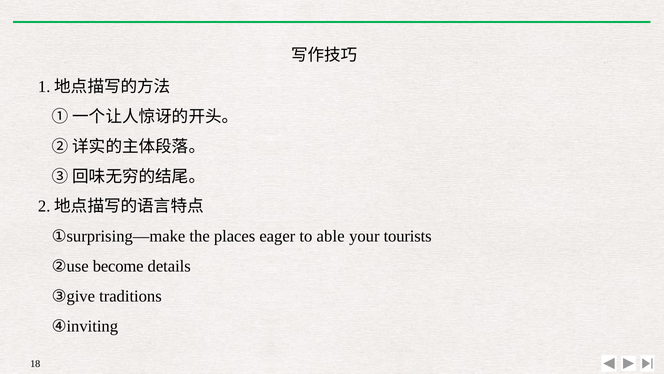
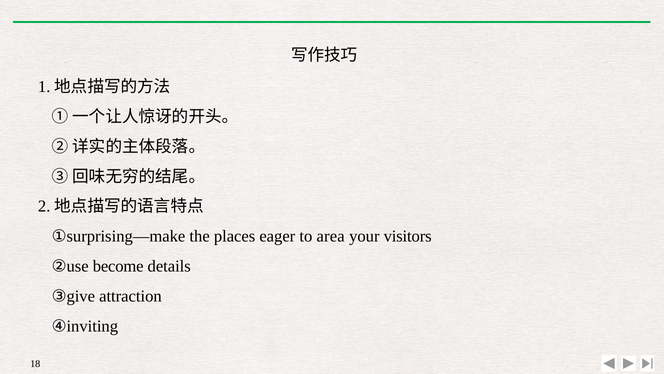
able: able -> area (331, 236)
tourists: tourists -> visitors (408, 236)
traditions: traditions -> attraction (130, 296)
